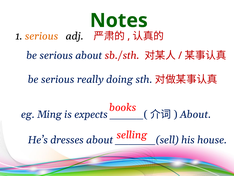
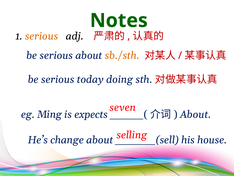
sb./sth colour: red -> orange (122, 55)
really: really -> today (90, 79)
books: books -> seven (123, 107)
dresses: dresses -> change (67, 140)
